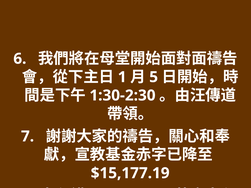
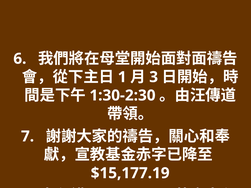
5: 5 -> 3 (154, 77)
